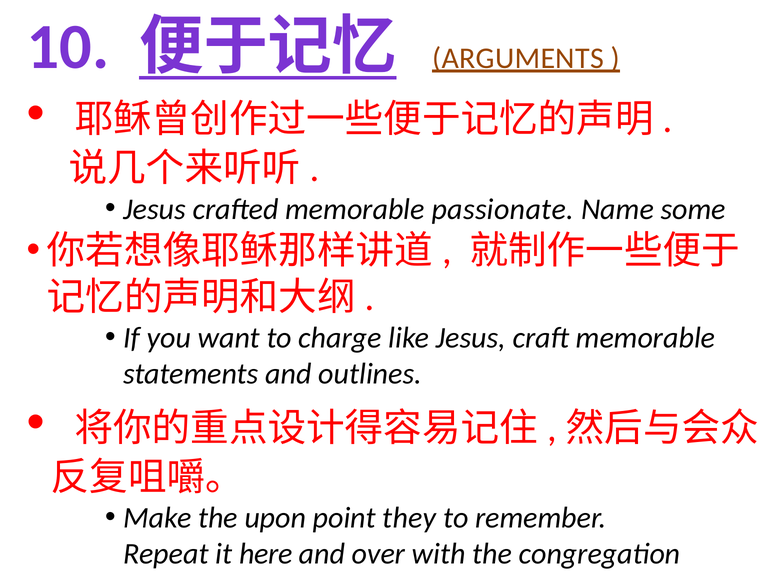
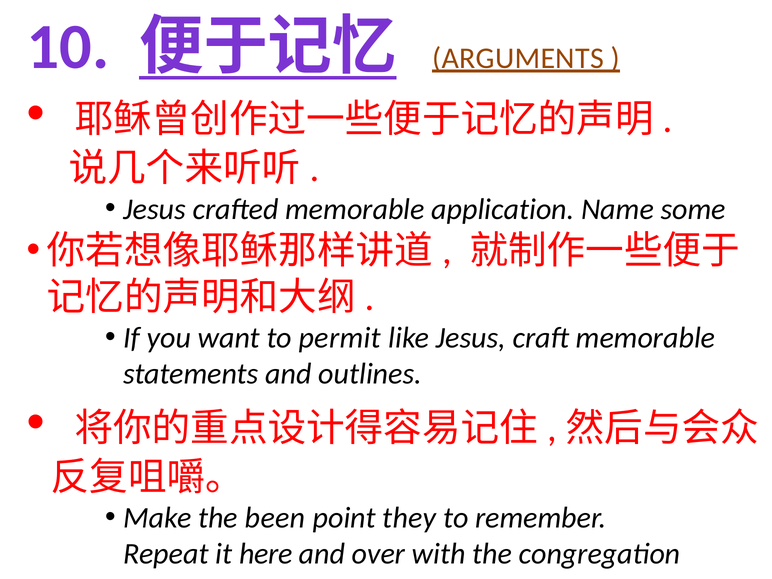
passionate: passionate -> application (503, 209)
charge: charge -> permit (340, 338)
upon: upon -> been (275, 518)
